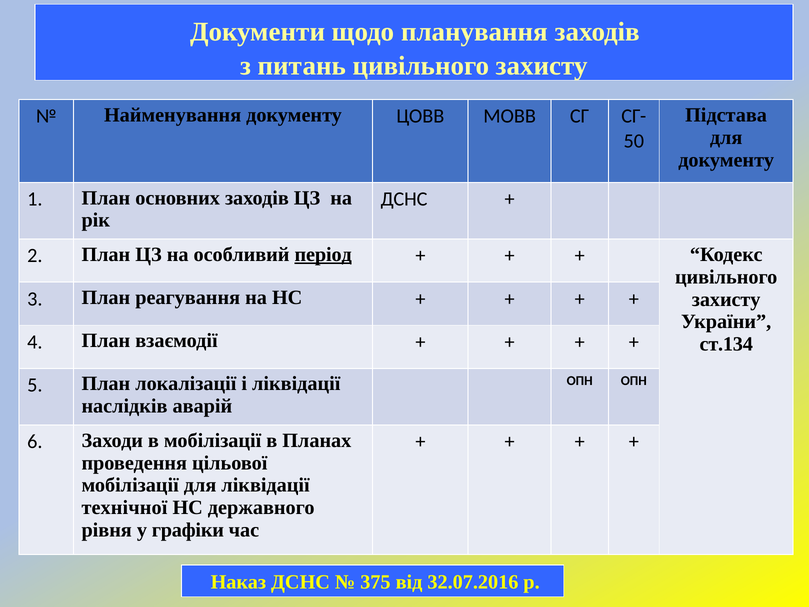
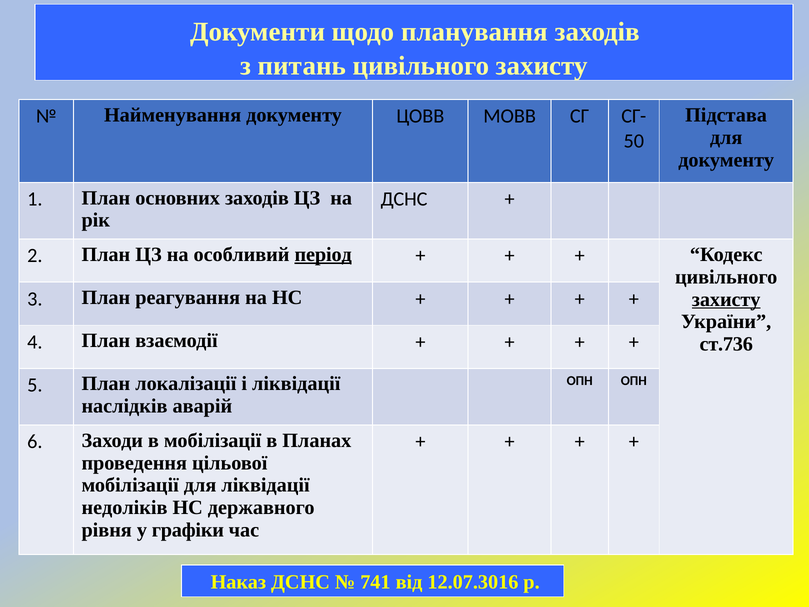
захисту underline: none -> present (726, 299)
ст.134: ст.134 -> ст.736 (726, 344)
технічної: технічної -> недоліків (124, 507)
375: 375 -> 741 (375, 582)
32.07.2016: 32.07.2016 -> 12.07.3016 (473, 582)
